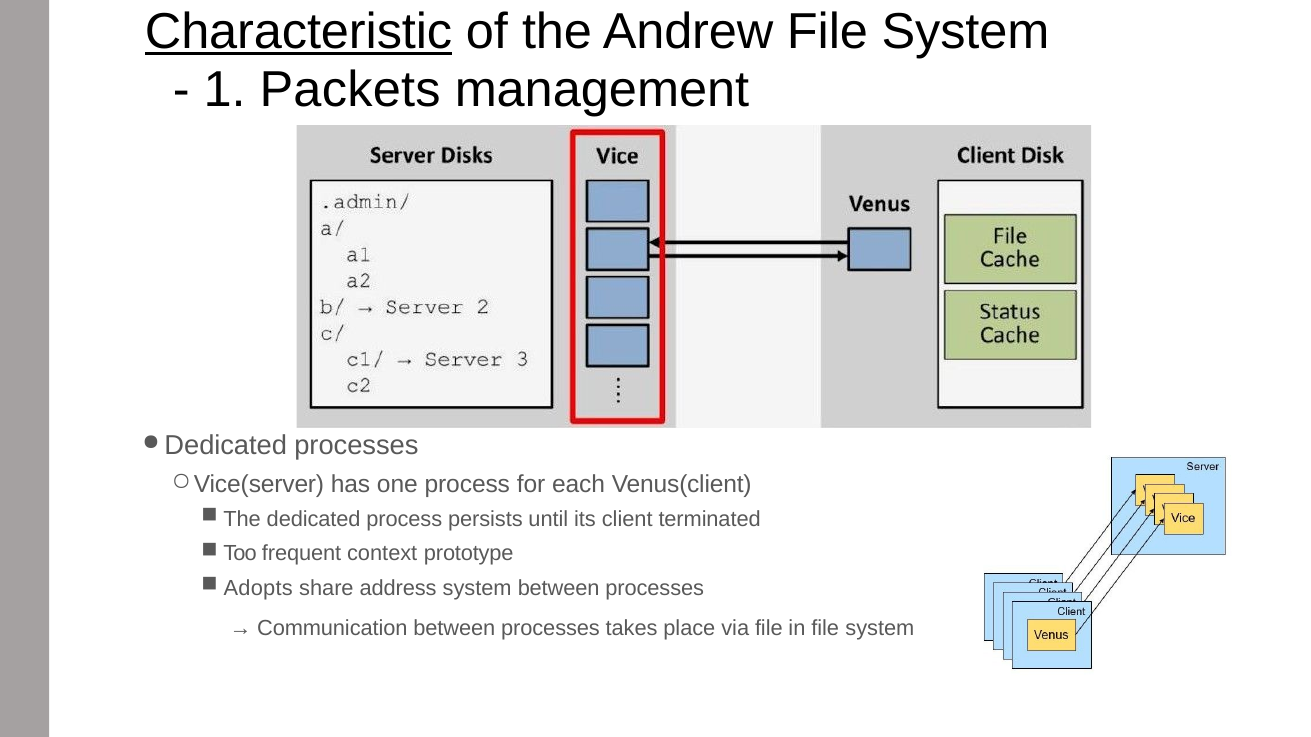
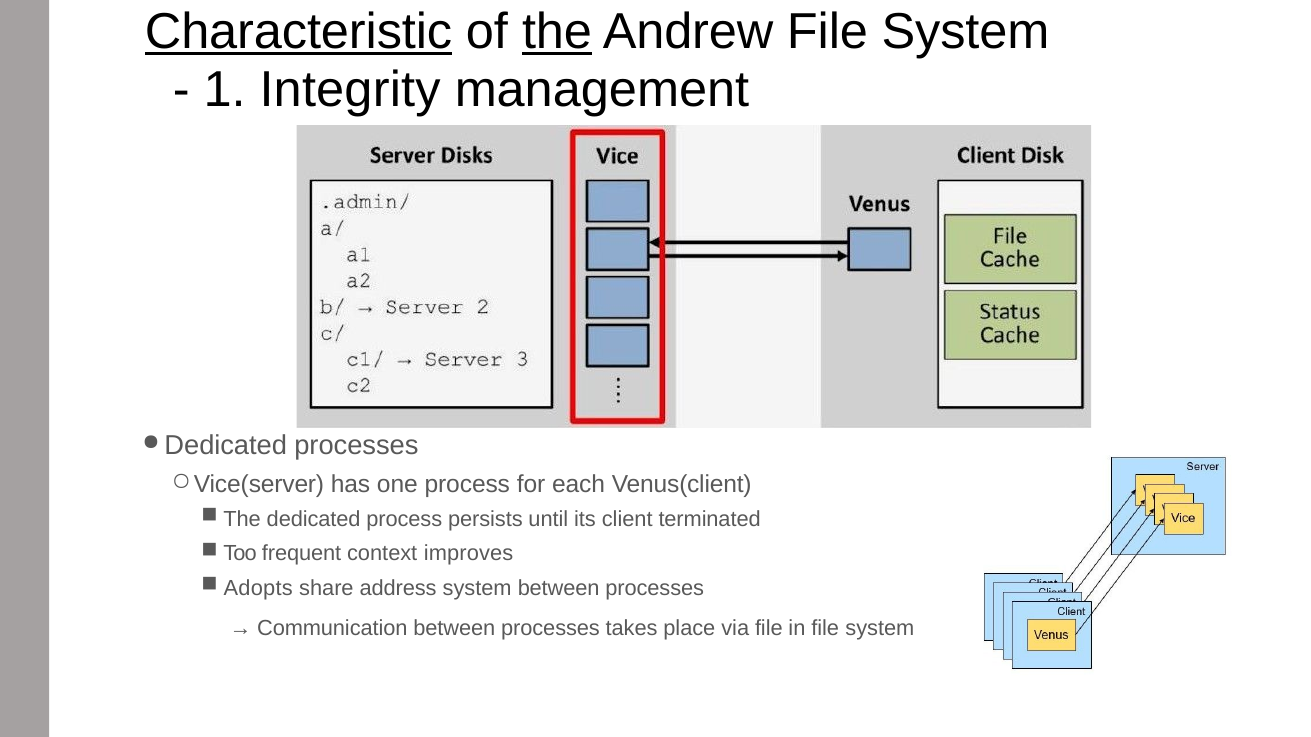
the underline: none -> present (557, 32)
Packets: Packets -> Integrity (350, 89)
prototype: prototype -> improves (469, 554)
